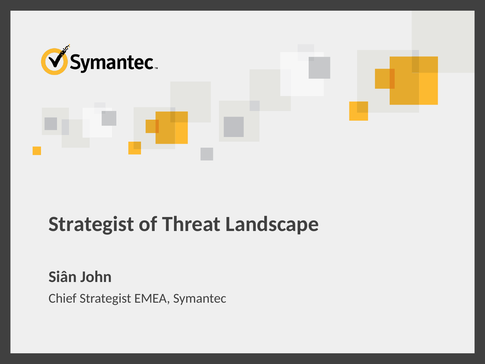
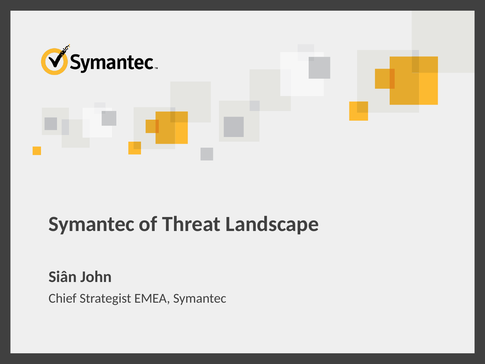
Strategist: Strategist -> Symantec (91, 224)
